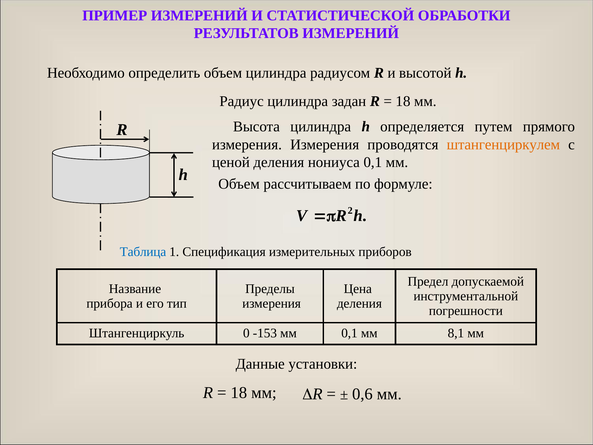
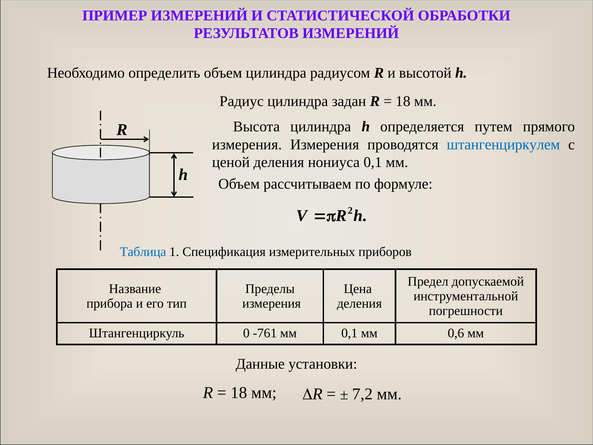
штангенциркулем colour: orange -> blue (503, 144)
-153: -153 -> -761 (265, 333)
8,1: 8,1 -> 0,6 (456, 333)
0,6: 0,6 -> 7,2 (362, 394)
